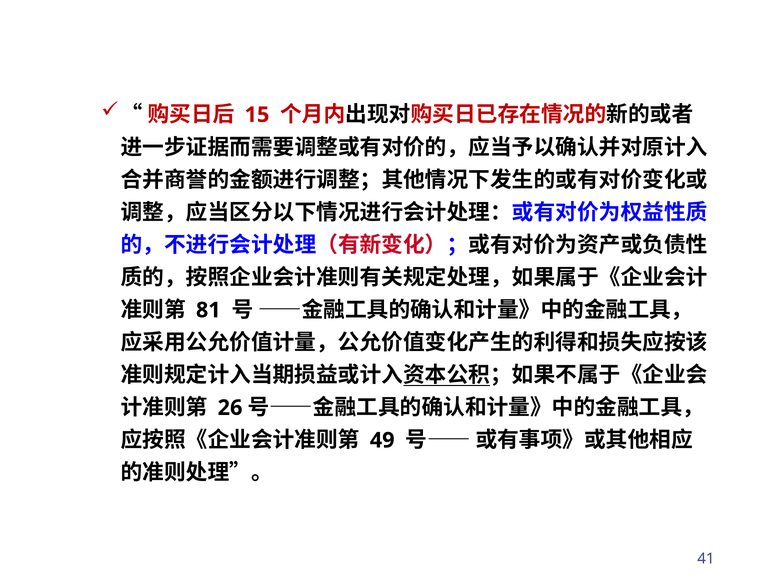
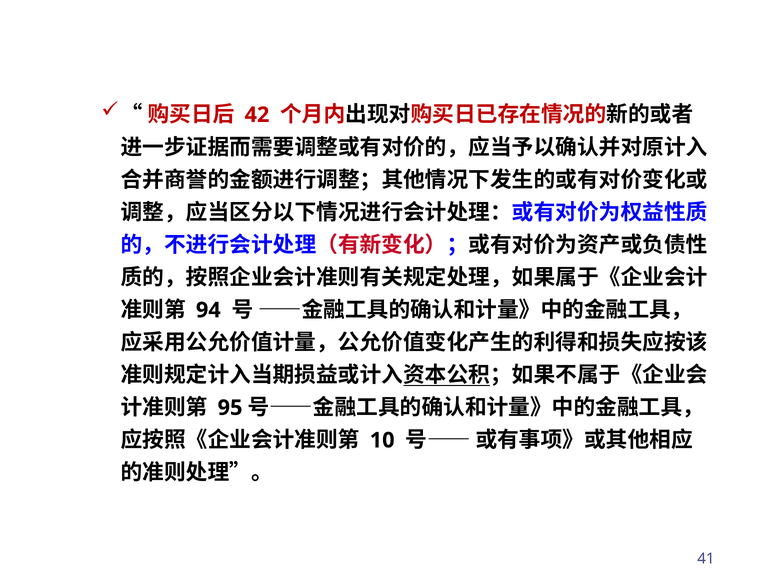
15: 15 -> 42 (257, 115)
81: 81 -> 94 (208, 310)
26: 26 -> 95 (230, 408)
49: 49 -> 10 (382, 440)
